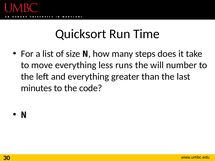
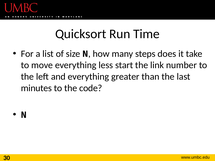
runs: runs -> start (124, 65)
will: will -> link (157, 65)
